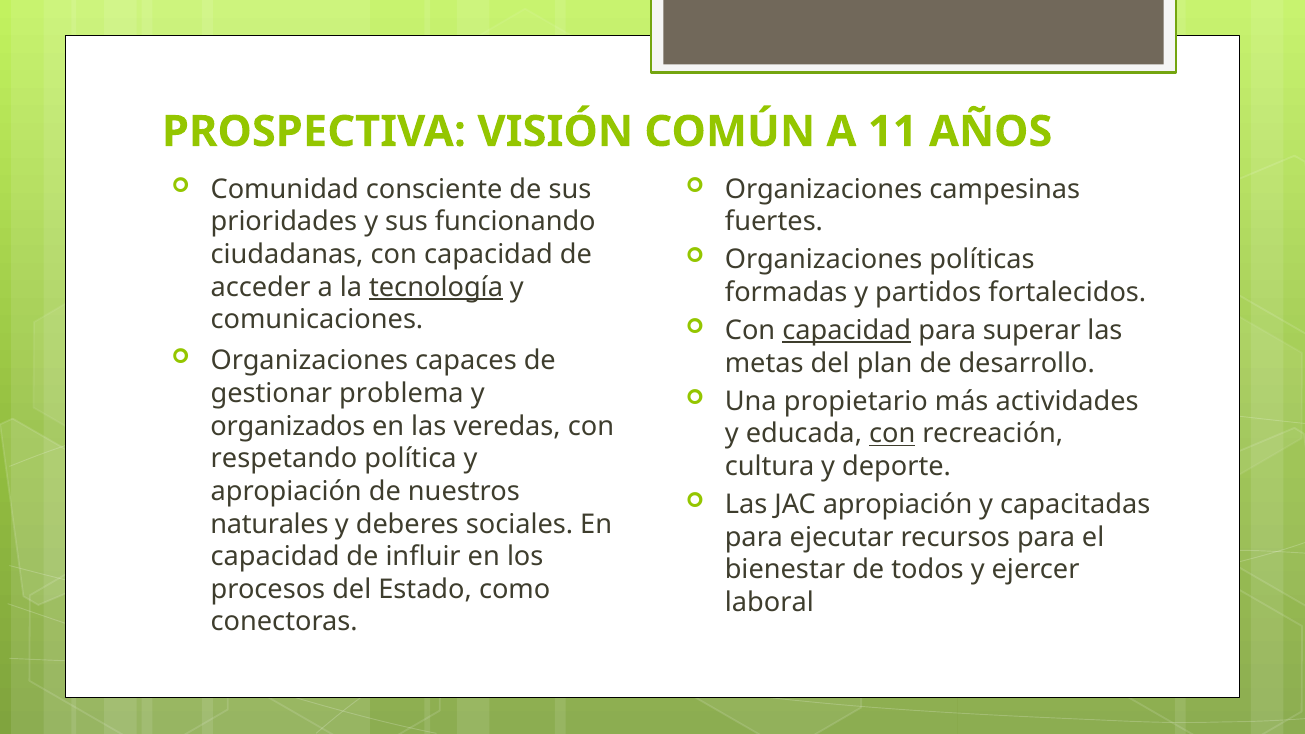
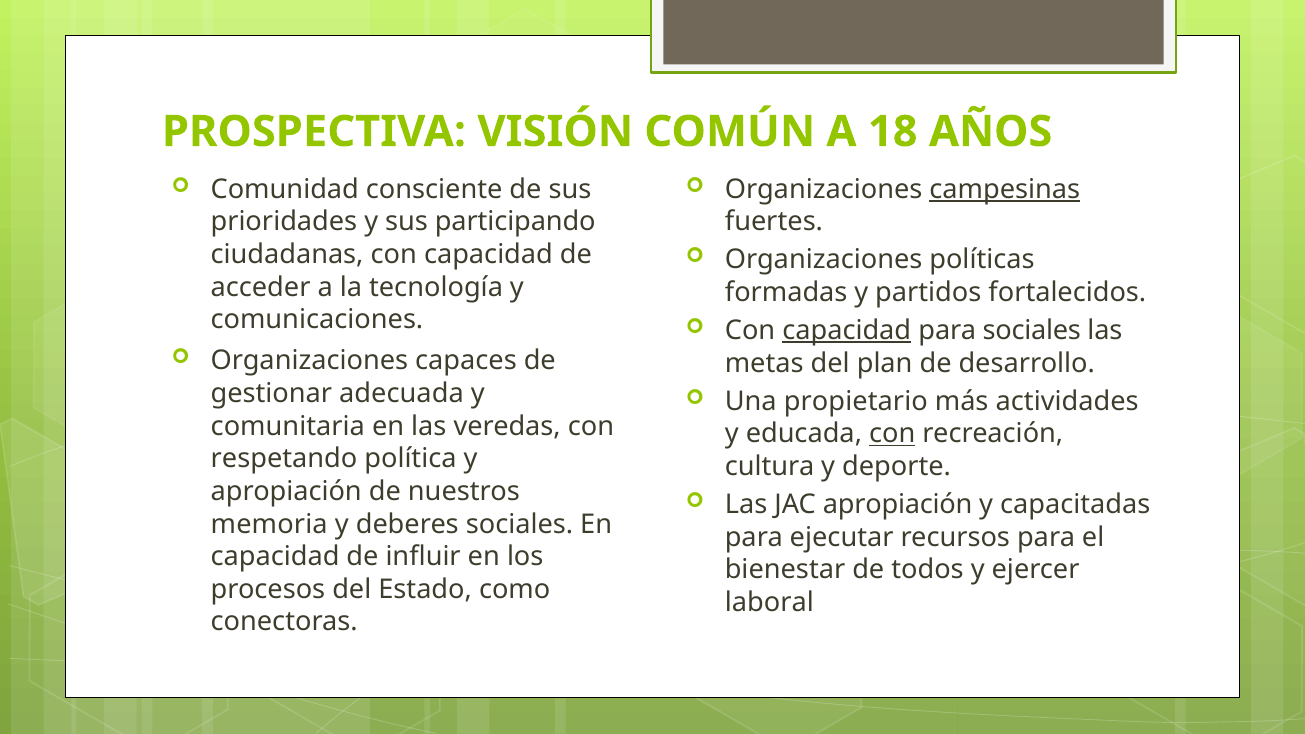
11: 11 -> 18 (893, 132)
campesinas underline: none -> present (1005, 189)
funcionando: funcionando -> participando (515, 222)
tecnología underline: present -> none (436, 287)
para superar: superar -> sociales (1032, 331)
problema: problema -> adecuada (401, 394)
organizados: organizados -> comunitaria (288, 426)
naturales: naturales -> memoria (269, 524)
